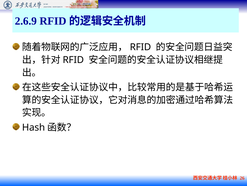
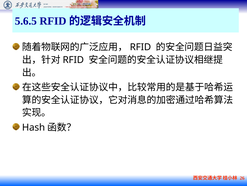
2.6.9: 2.6.9 -> 5.6.5 (26, 21)
